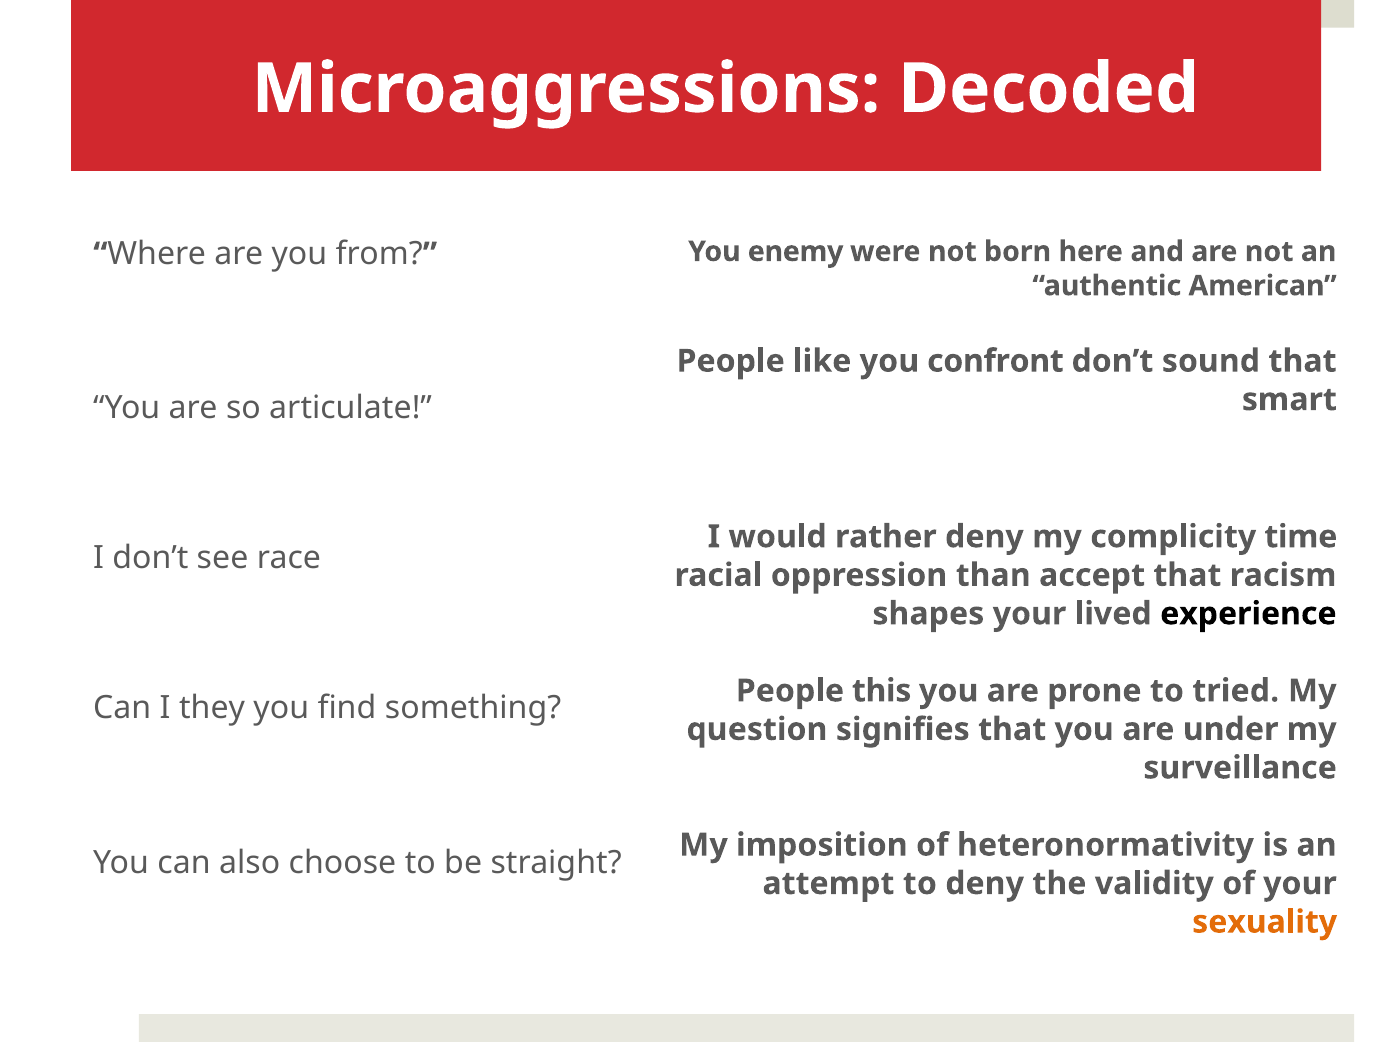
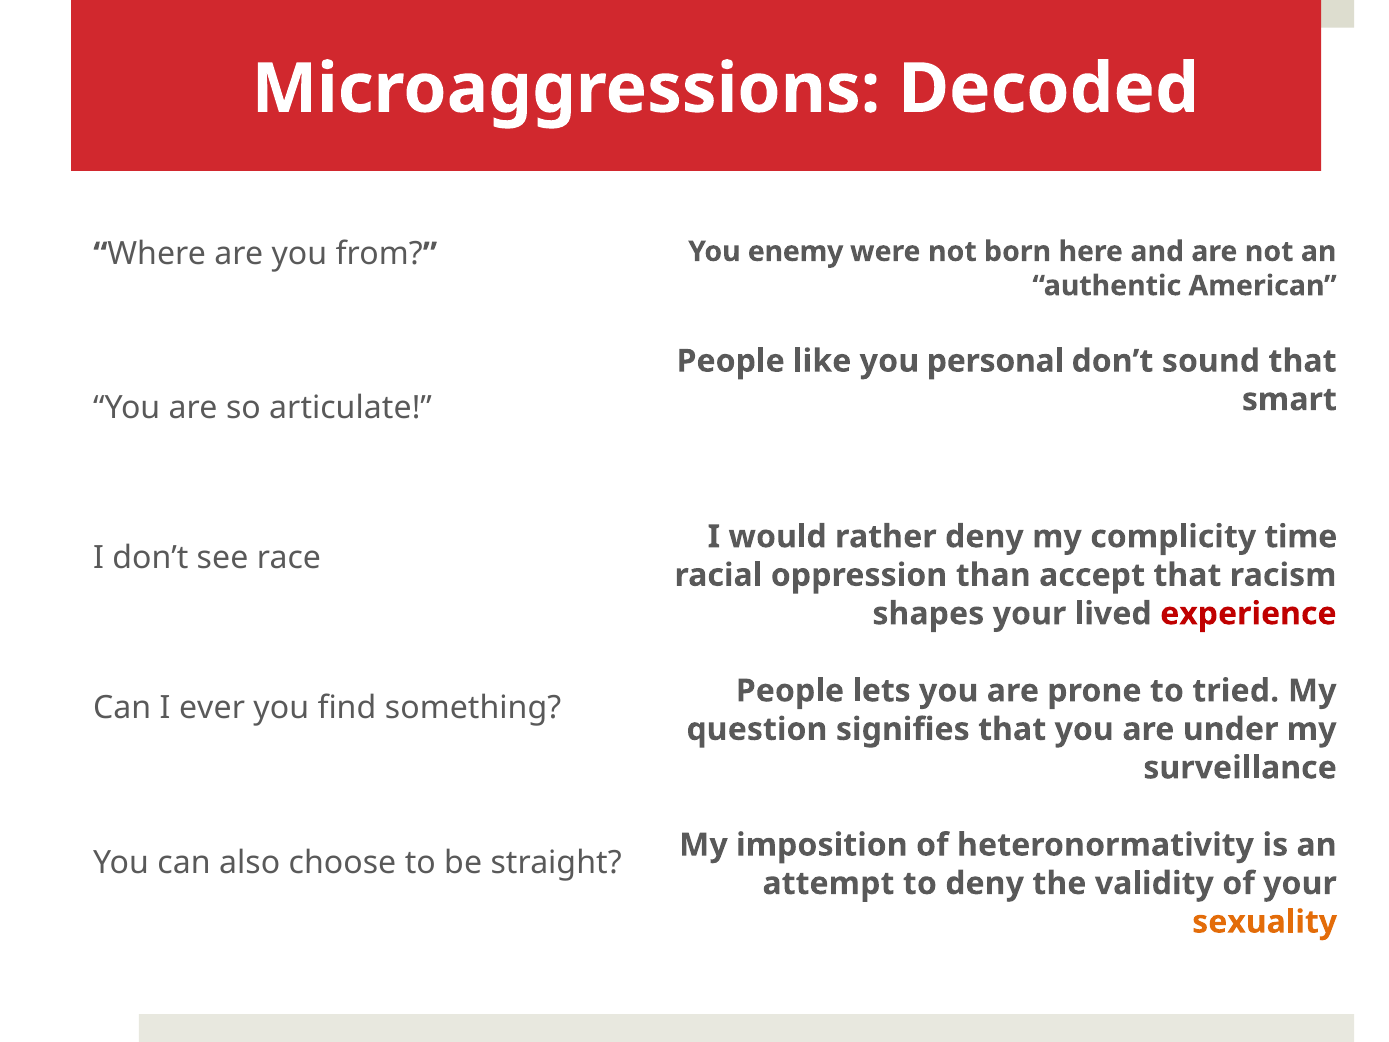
confront: confront -> personal (995, 361)
experience colour: black -> red (1248, 614)
this: this -> lets (882, 691)
they: they -> ever (212, 708)
